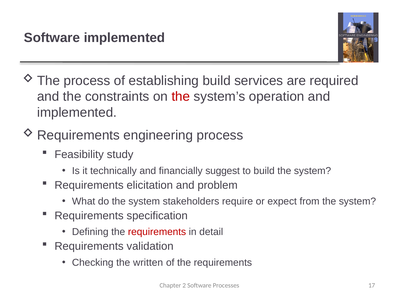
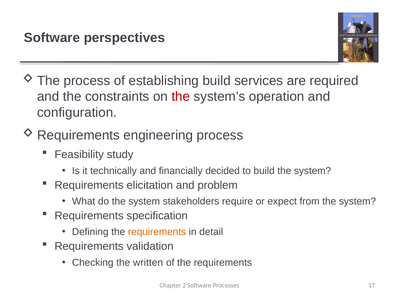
Software implemented: implemented -> perspectives (124, 38)
implemented: implemented -> configuration (77, 113)
suggest: suggest -> decided (223, 171)
requirements colour: red -> orange (157, 232)
